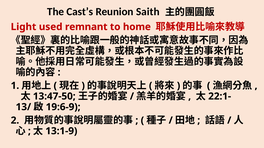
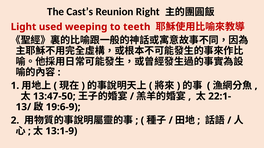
Saith: Saith -> Right (148, 12)
remnant: remnant -> weeping (86, 27)
home: home -> teeth (137, 27)
